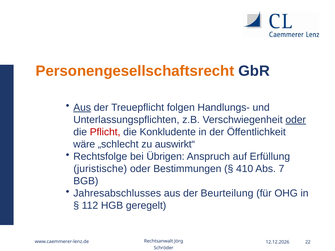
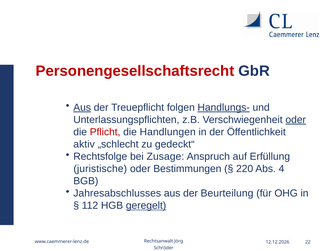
Personengesellschaftsrecht colour: orange -> red (135, 71)
Handlungs- underline: none -> present (224, 108)
Konkludente: Konkludente -> Handlungen (168, 132)
wäre: wäre -> aktiv (84, 144)
auswirkt“: auswirkt“ -> gedeckt“ (175, 144)
Übrigen: Übrigen -> Zusage (165, 157)
410: 410 -> 220 (245, 169)
7: 7 -> 4 (282, 169)
geregelt underline: none -> present (146, 206)
